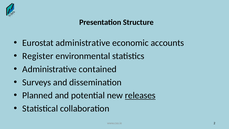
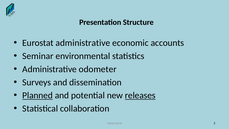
Register: Register -> Seminar (38, 56)
contained: contained -> odometer (98, 69)
Planned underline: none -> present (38, 95)
